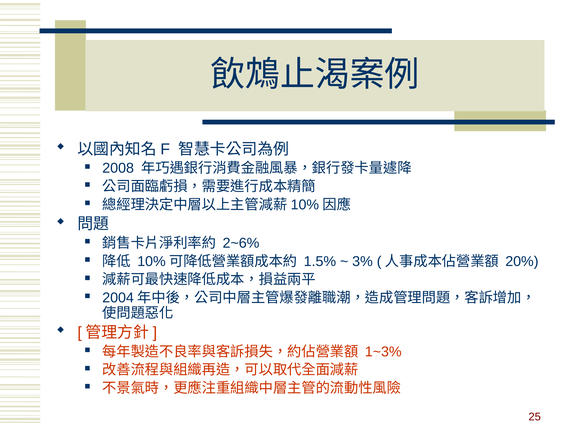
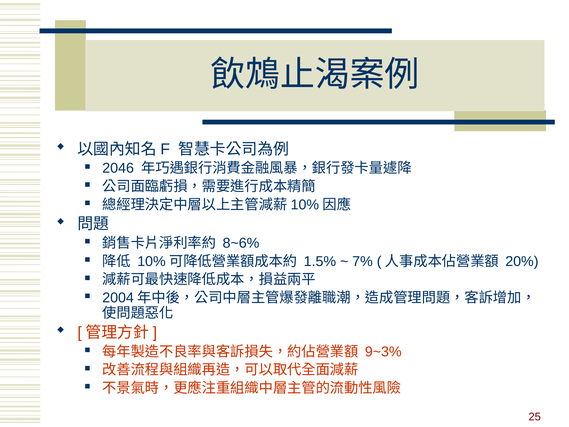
2008: 2008 -> 2046 (118, 168)
2~6%: 2~6% -> 8~6% (241, 243)
3%: 3% -> 7% (363, 261)
1~3%: 1~3% -> 9~3% (383, 351)
